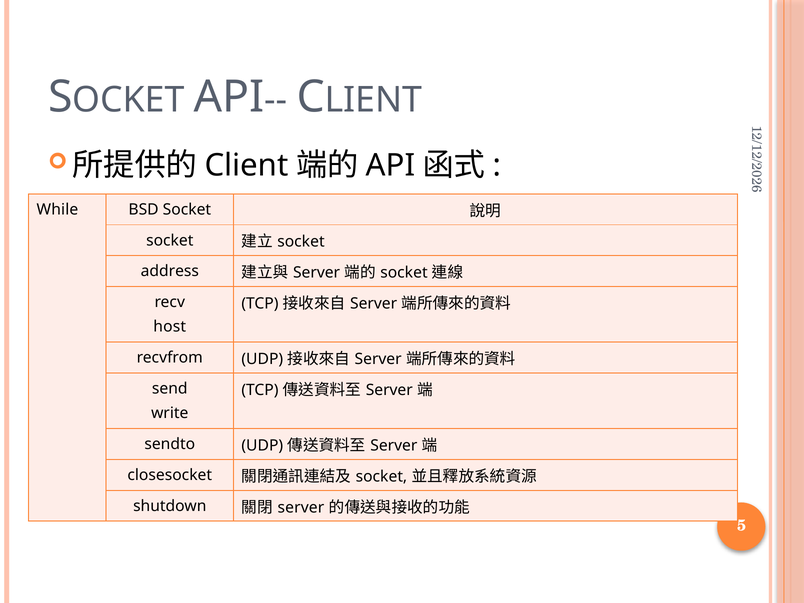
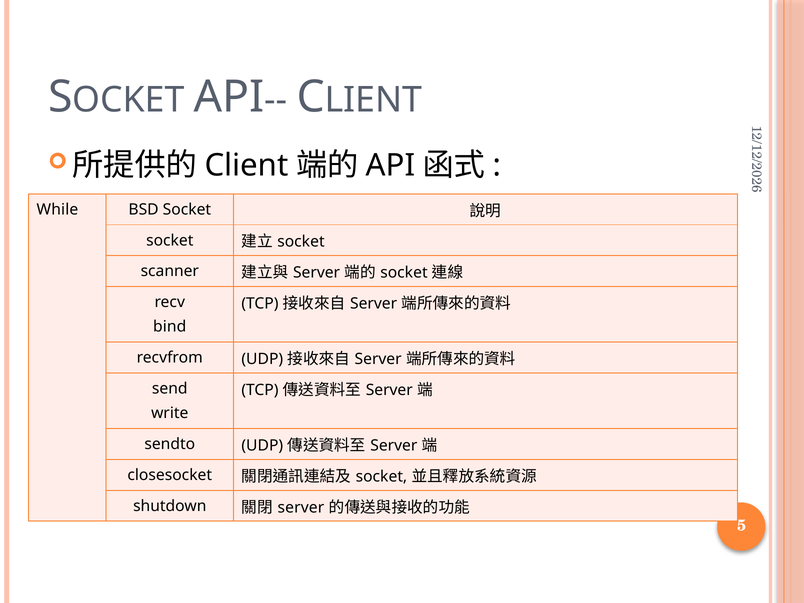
address: address -> scanner (170, 271)
host: host -> bind (170, 327)
